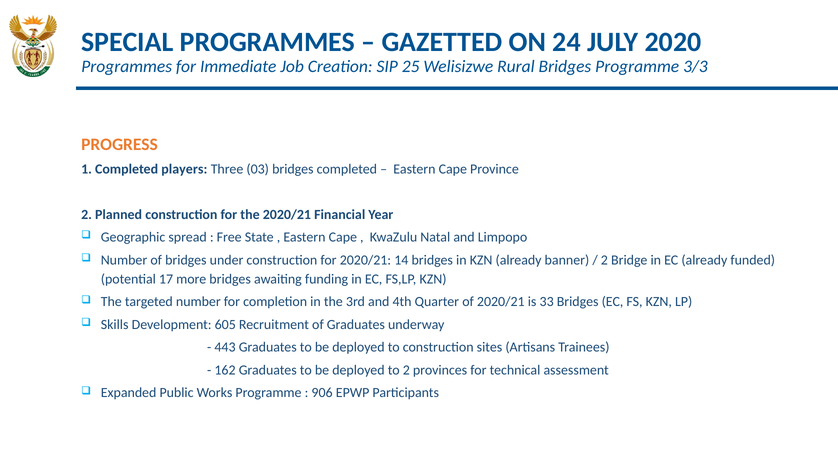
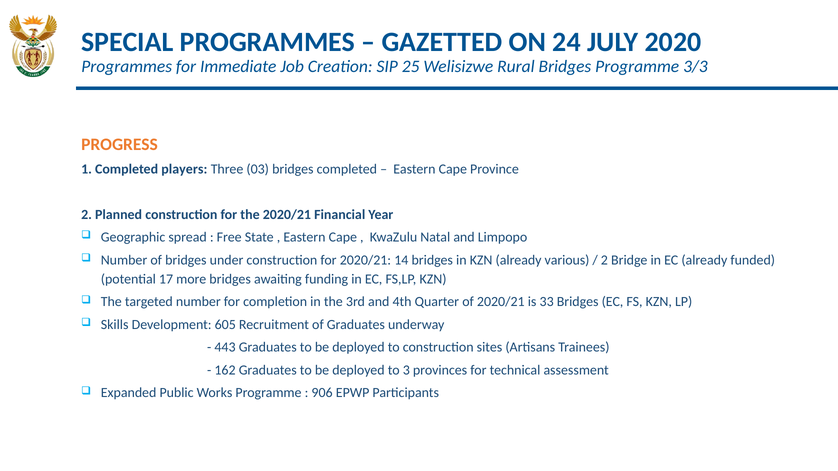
banner: banner -> various (567, 260)
to 2: 2 -> 3 (406, 370)
